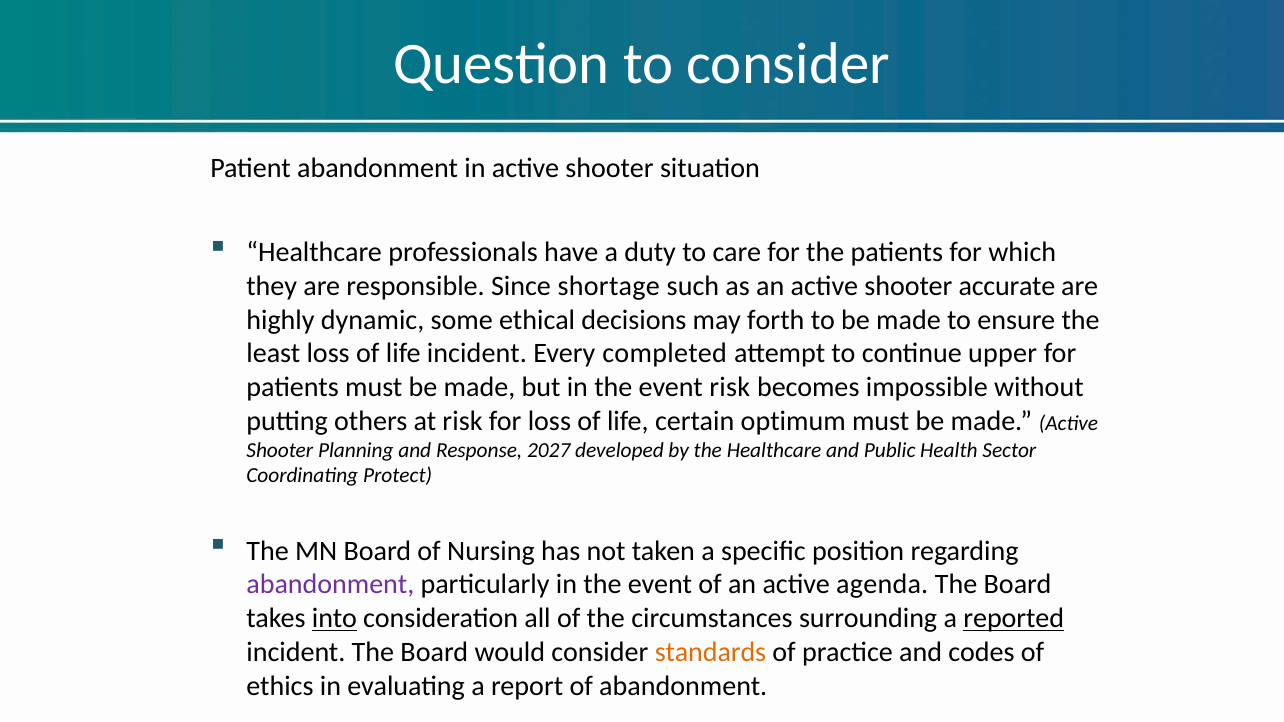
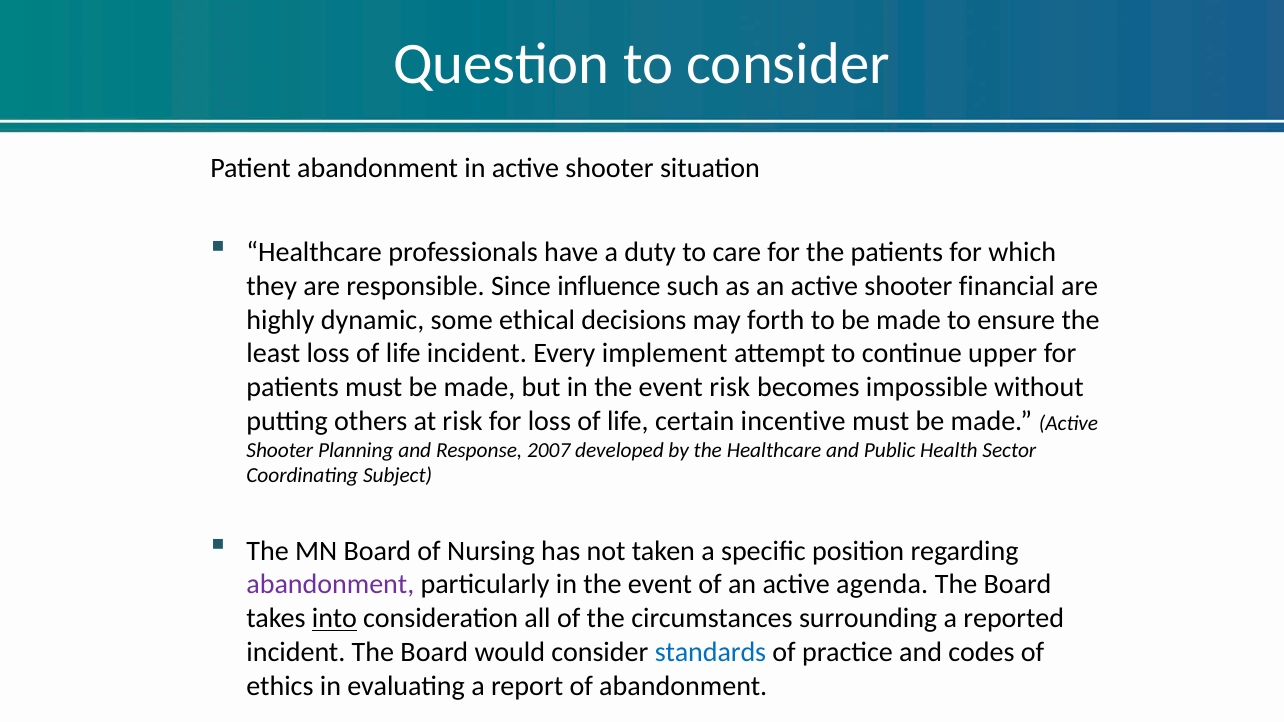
shortage: shortage -> influence (609, 286)
accurate: accurate -> financial (1007, 286)
completed: completed -> implement (665, 354)
optimum: optimum -> incentive (793, 421)
2027: 2027 -> 2007 (549, 450)
Protect: Protect -> Subject (398, 476)
reported underline: present -> none (1014, 619)
standards colour: orange -> blue (710, 652)
